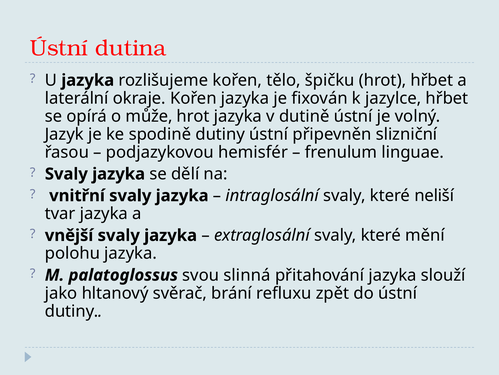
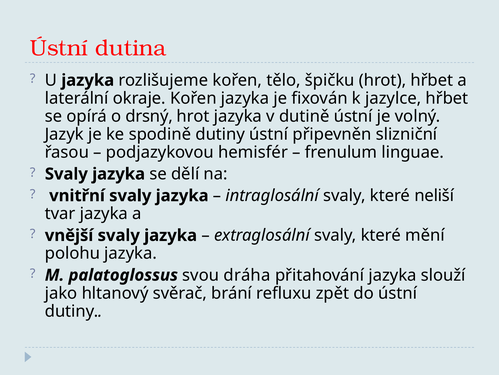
může: může -> drsný (149, 116)
slinná: slinná -> dráha (247, 275)
